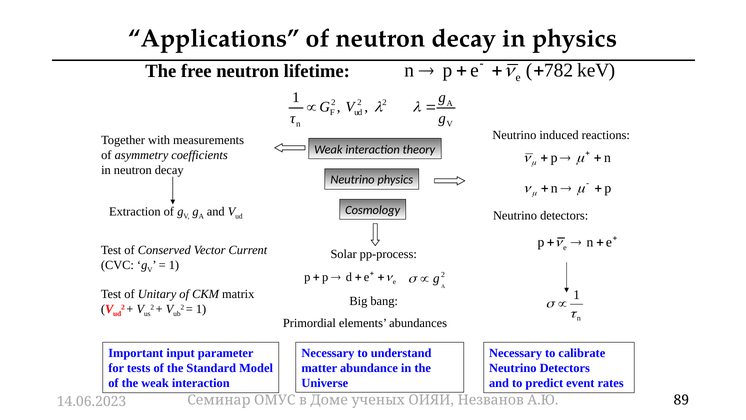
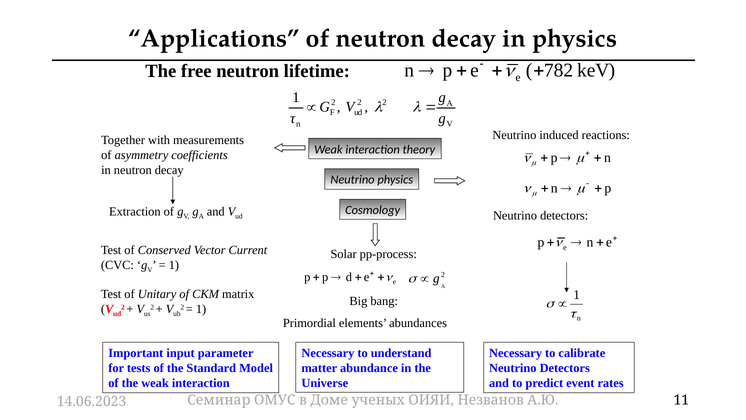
89: 89 -> 11 (681, 400)
